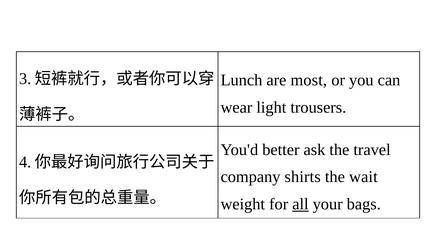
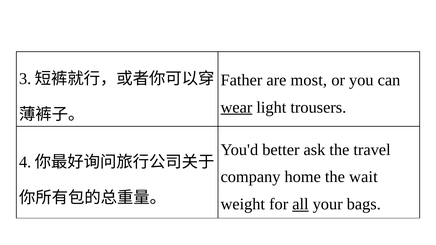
Lunch: Lunch -> Father (241, 80)
wear underline: none -> present (236, 107)
shirts: shirts -> home (303, 177)
